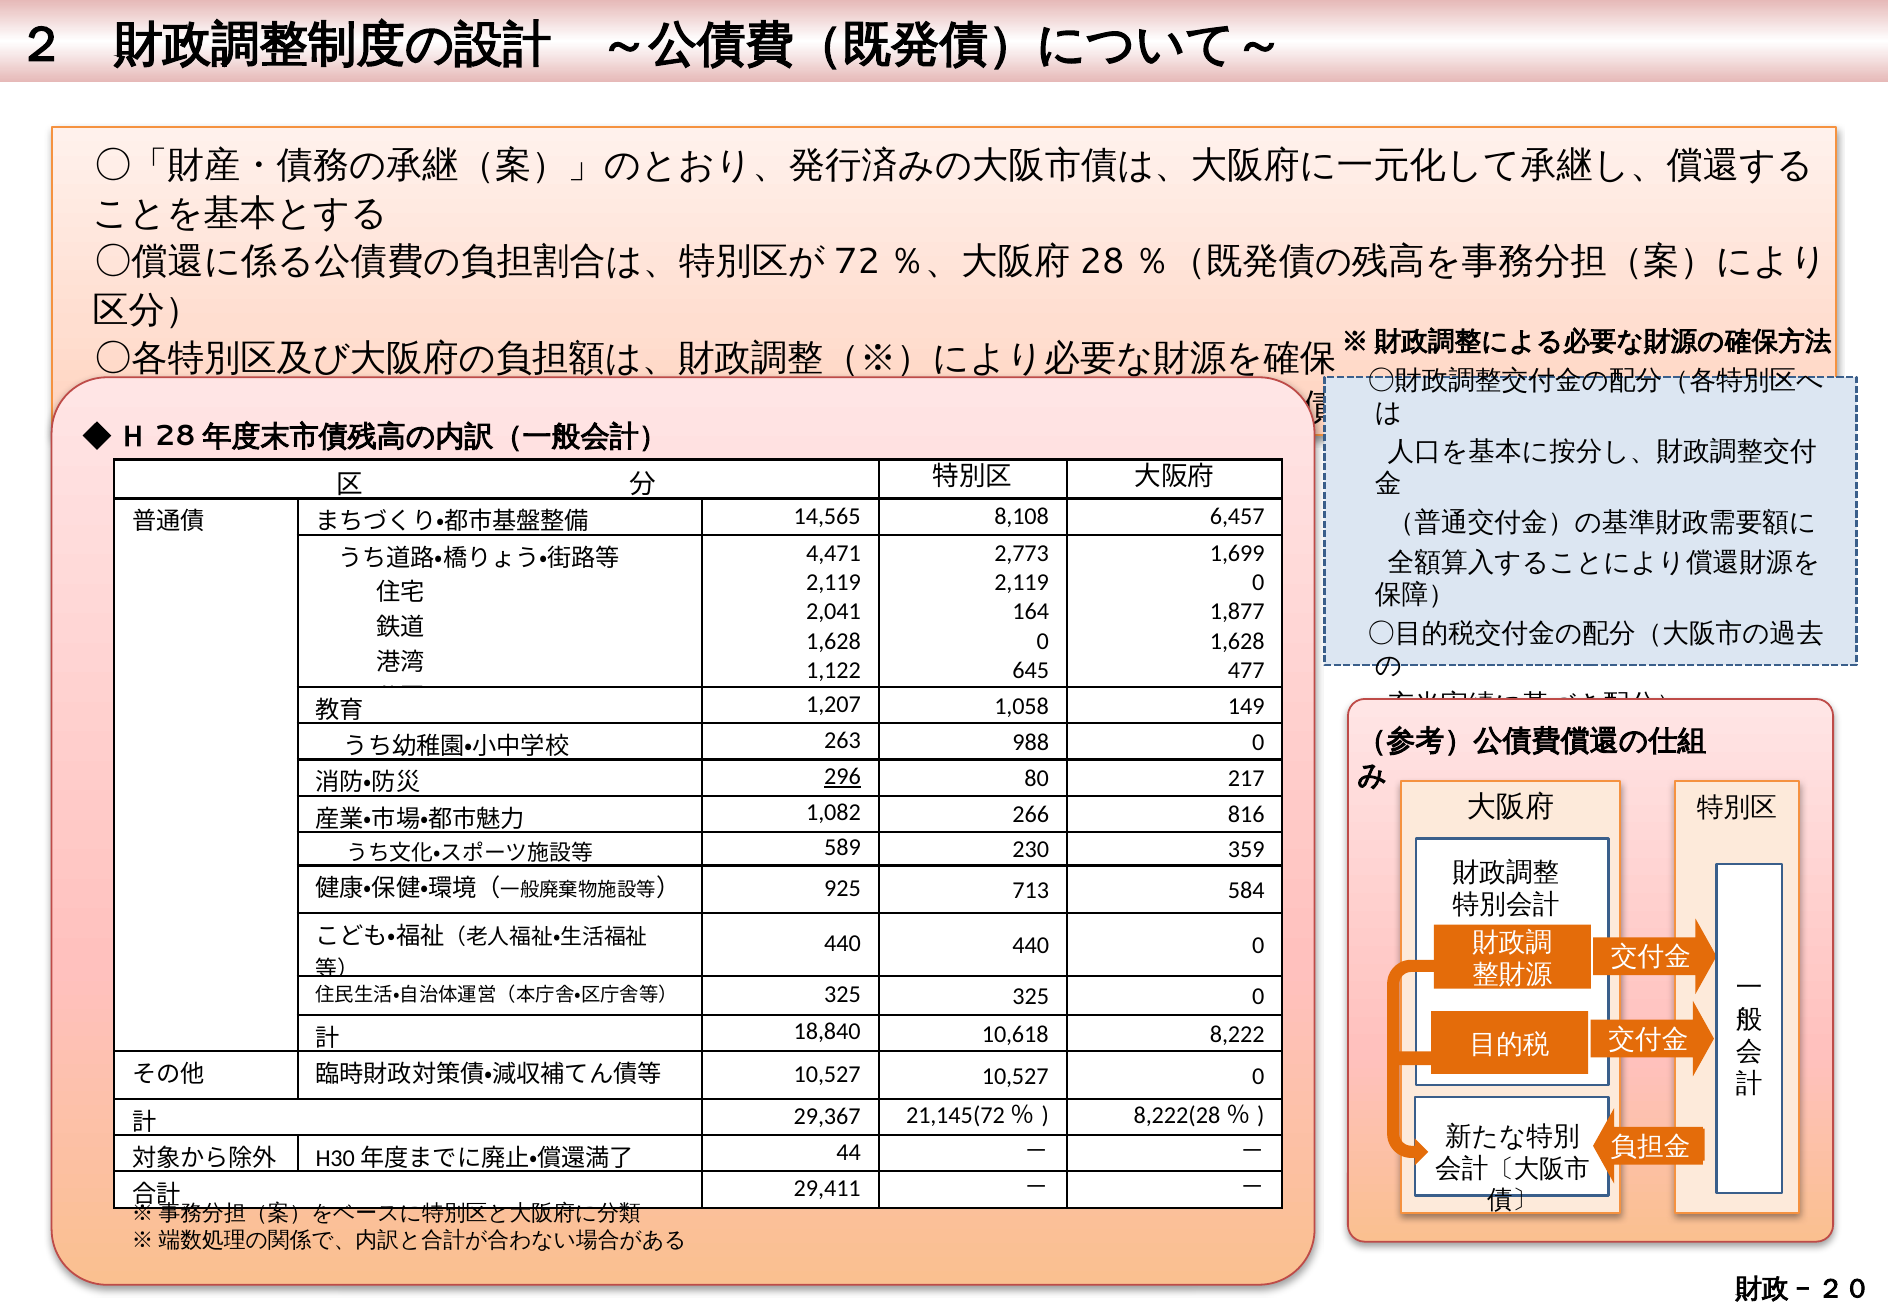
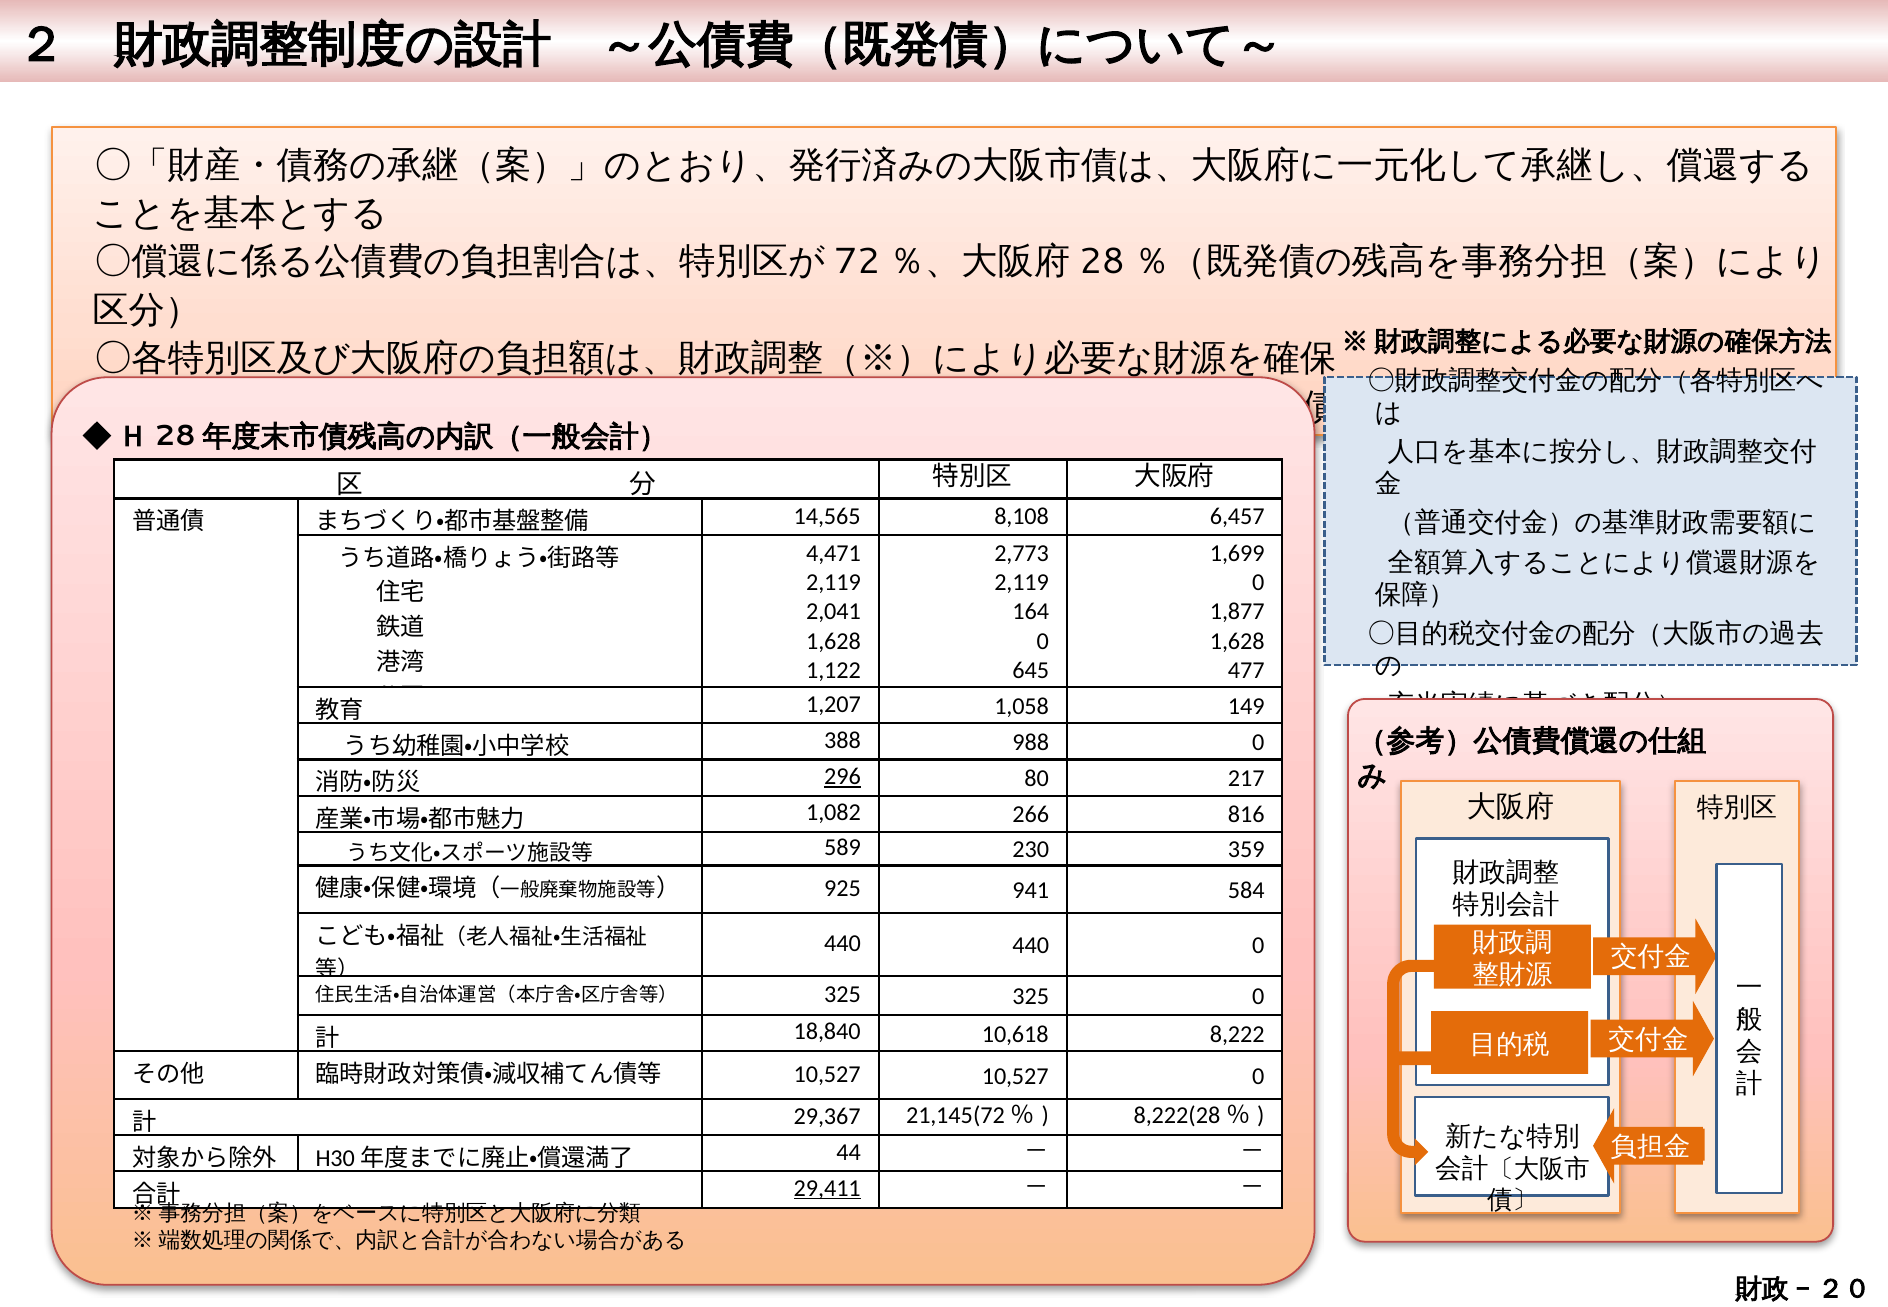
263: 263 -> 388 (843, 740)
713: 713 -> 941 (1031, 891)
29,411 underline: none -> present (827, 1188)
